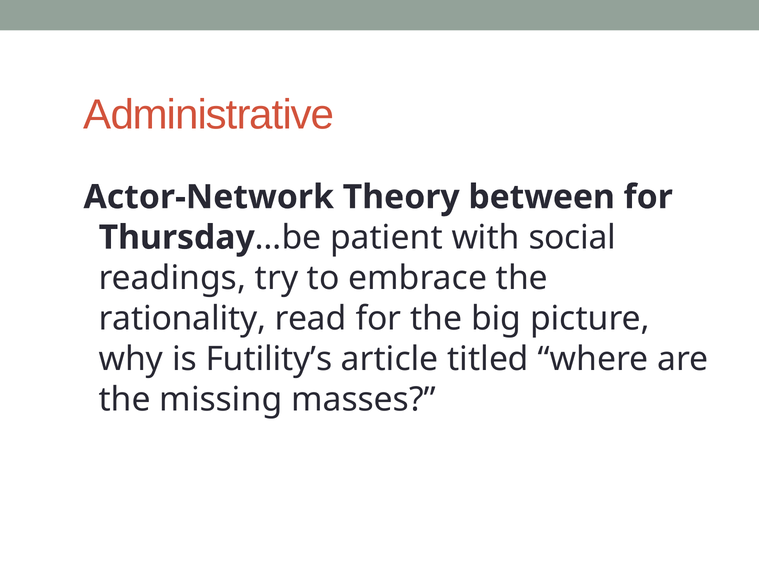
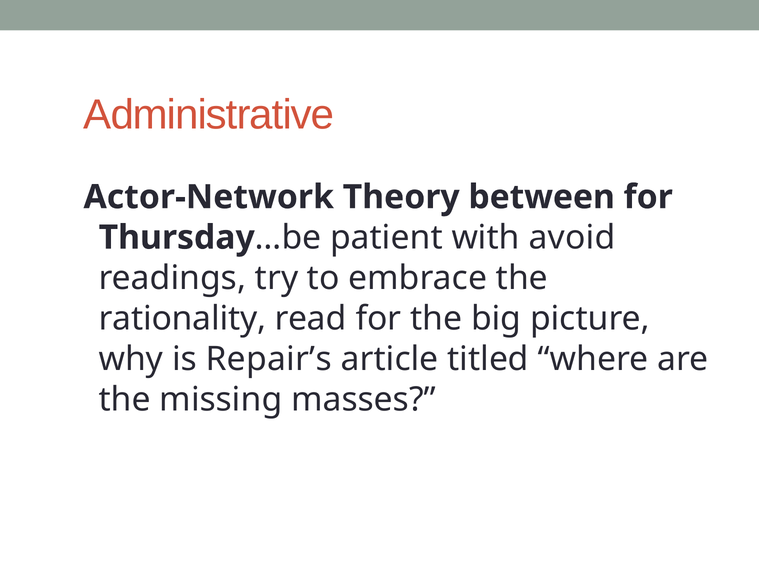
social: social -> avoid (572, 238)
Futility’s: Futility’s -> Repair’s (269, 359)
